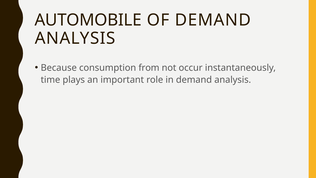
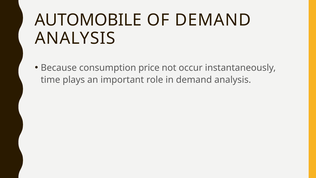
from: from -> price (149, 68)
